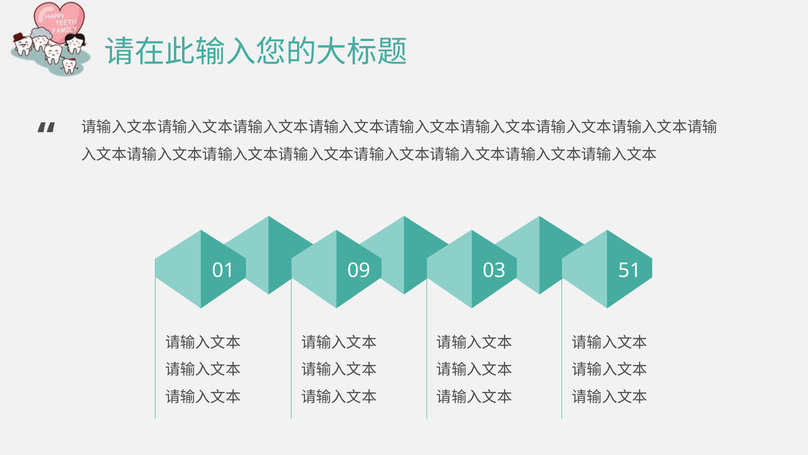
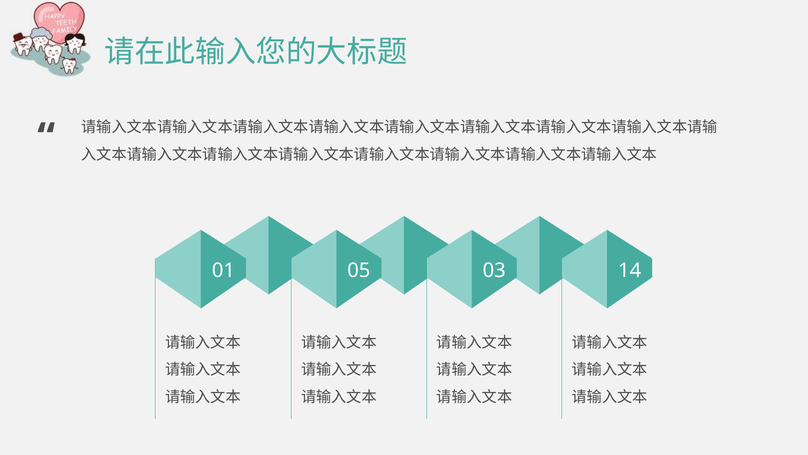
09: 09 -> 05 (359, 270)
51: 51 -> 14 (630, 270)
